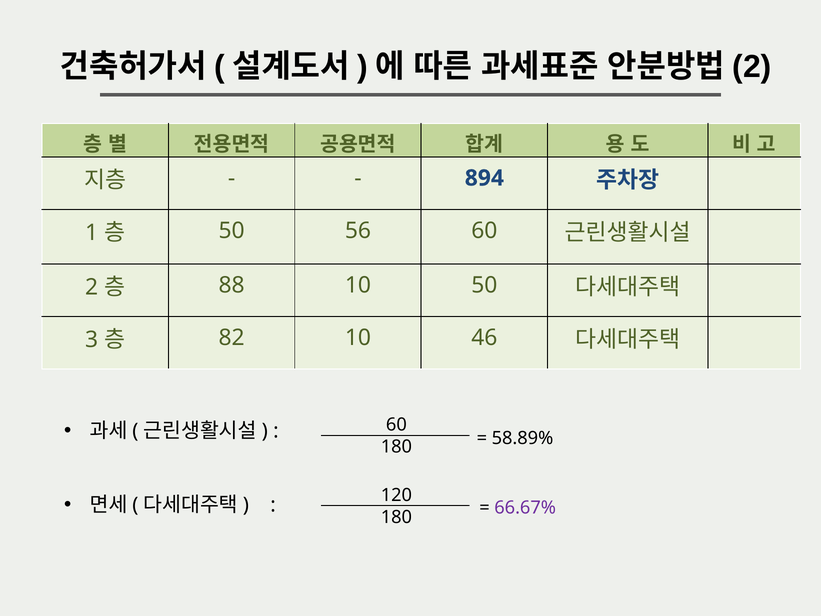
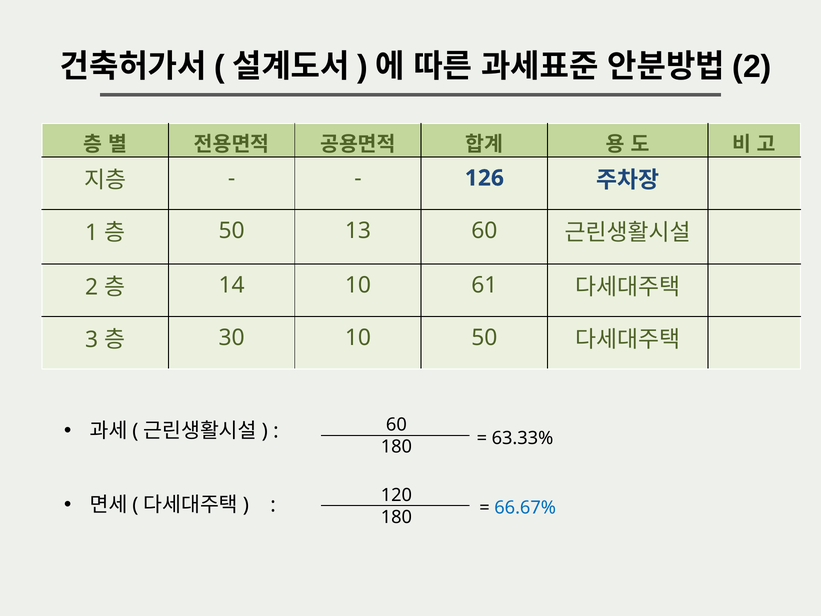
894: 894 -> 126 (484, 178)
56: 56 -> 13 (358, 230)
88: 88 -> 14 (232, 285)
10 50: 50 -> 61 (484, 285)
82: 82 -> 30 (232, 337)
10 46: 46 -> 50 (484, 337)
58.89%: 58.89% -> 63.33% (522, 438)
66.67% colour: purple -> blue (525, 508)
